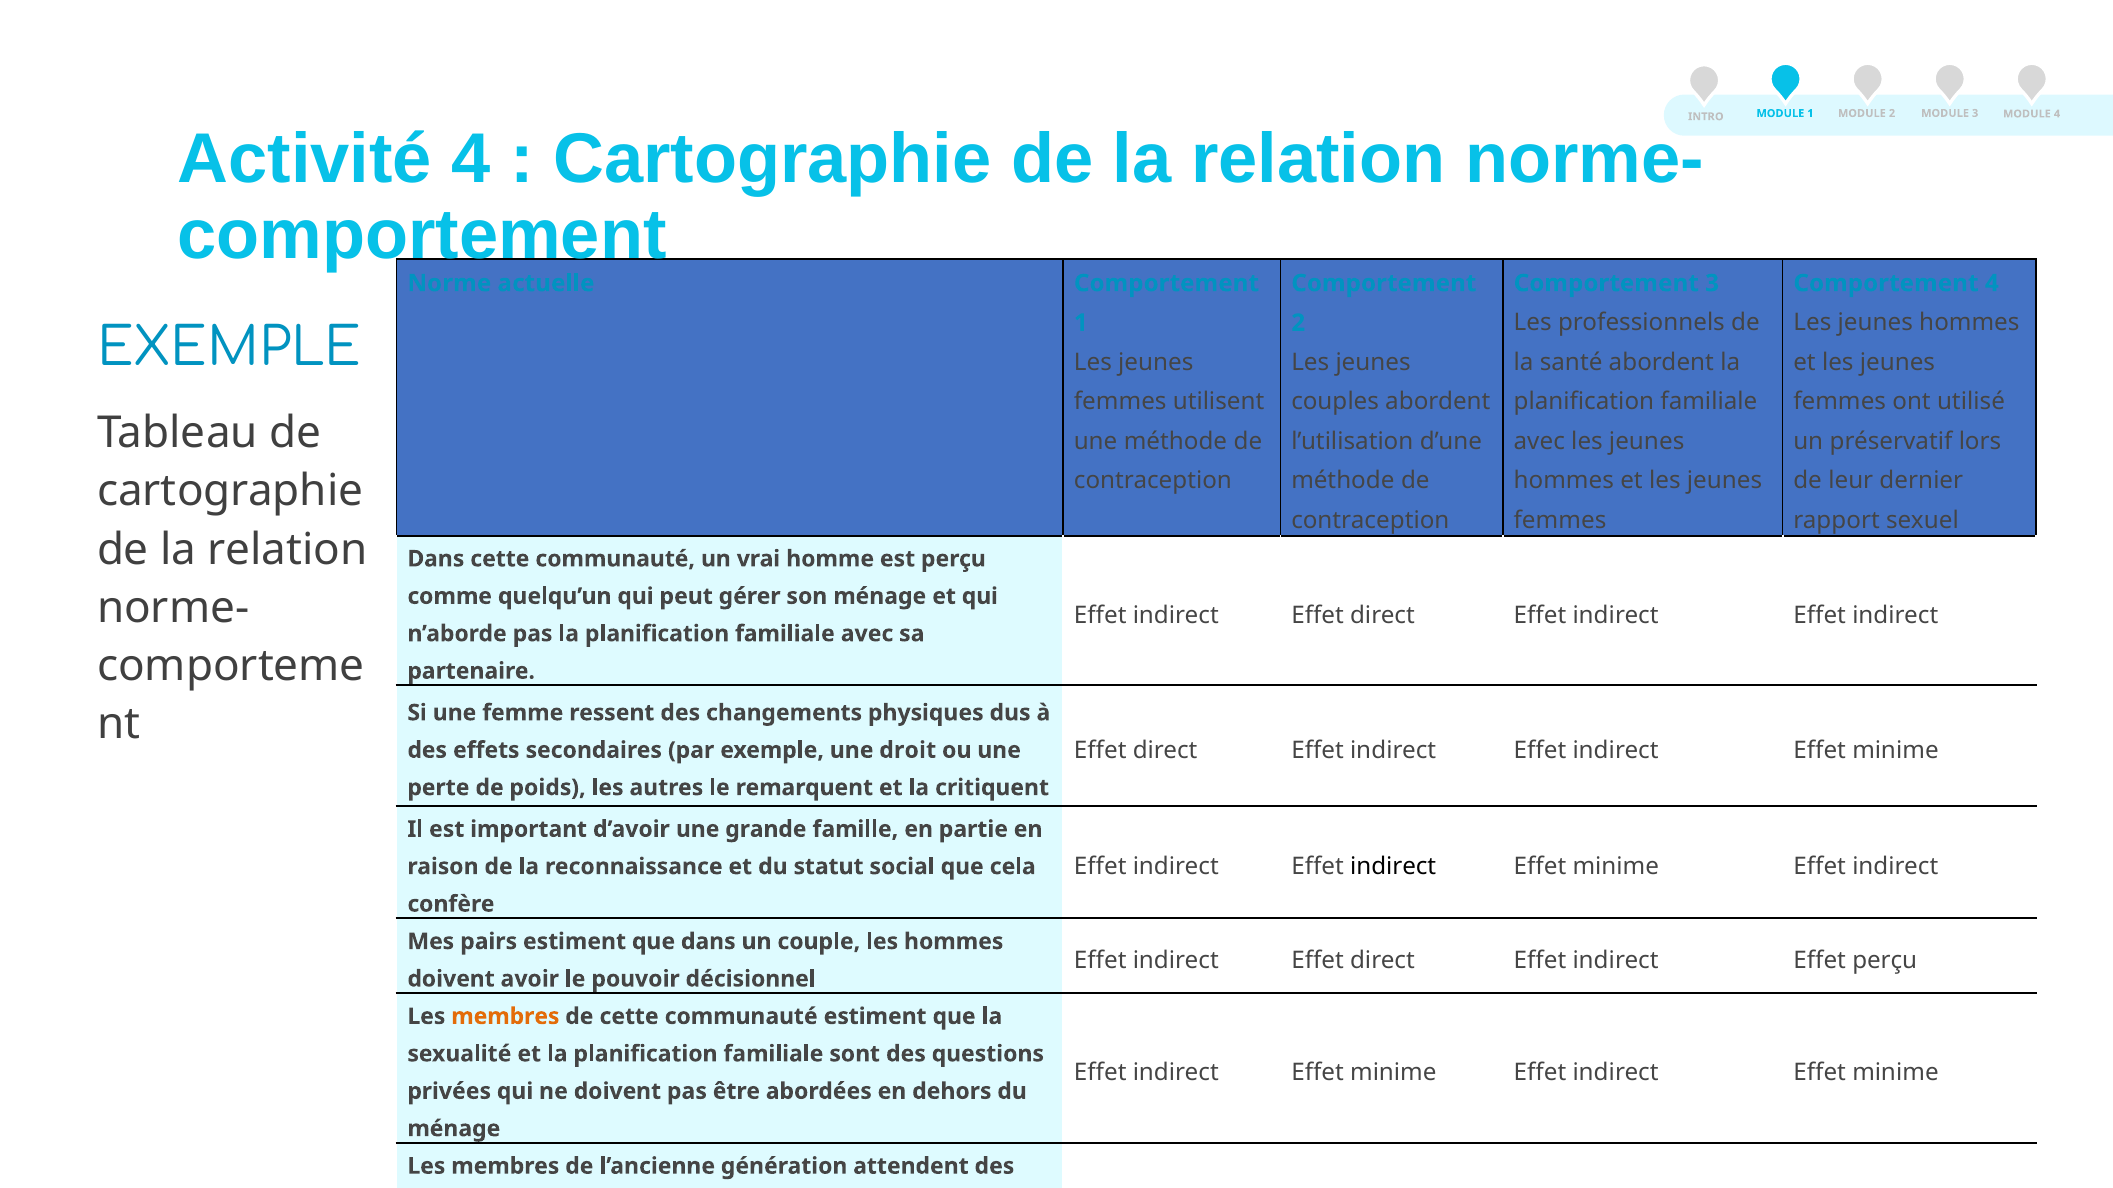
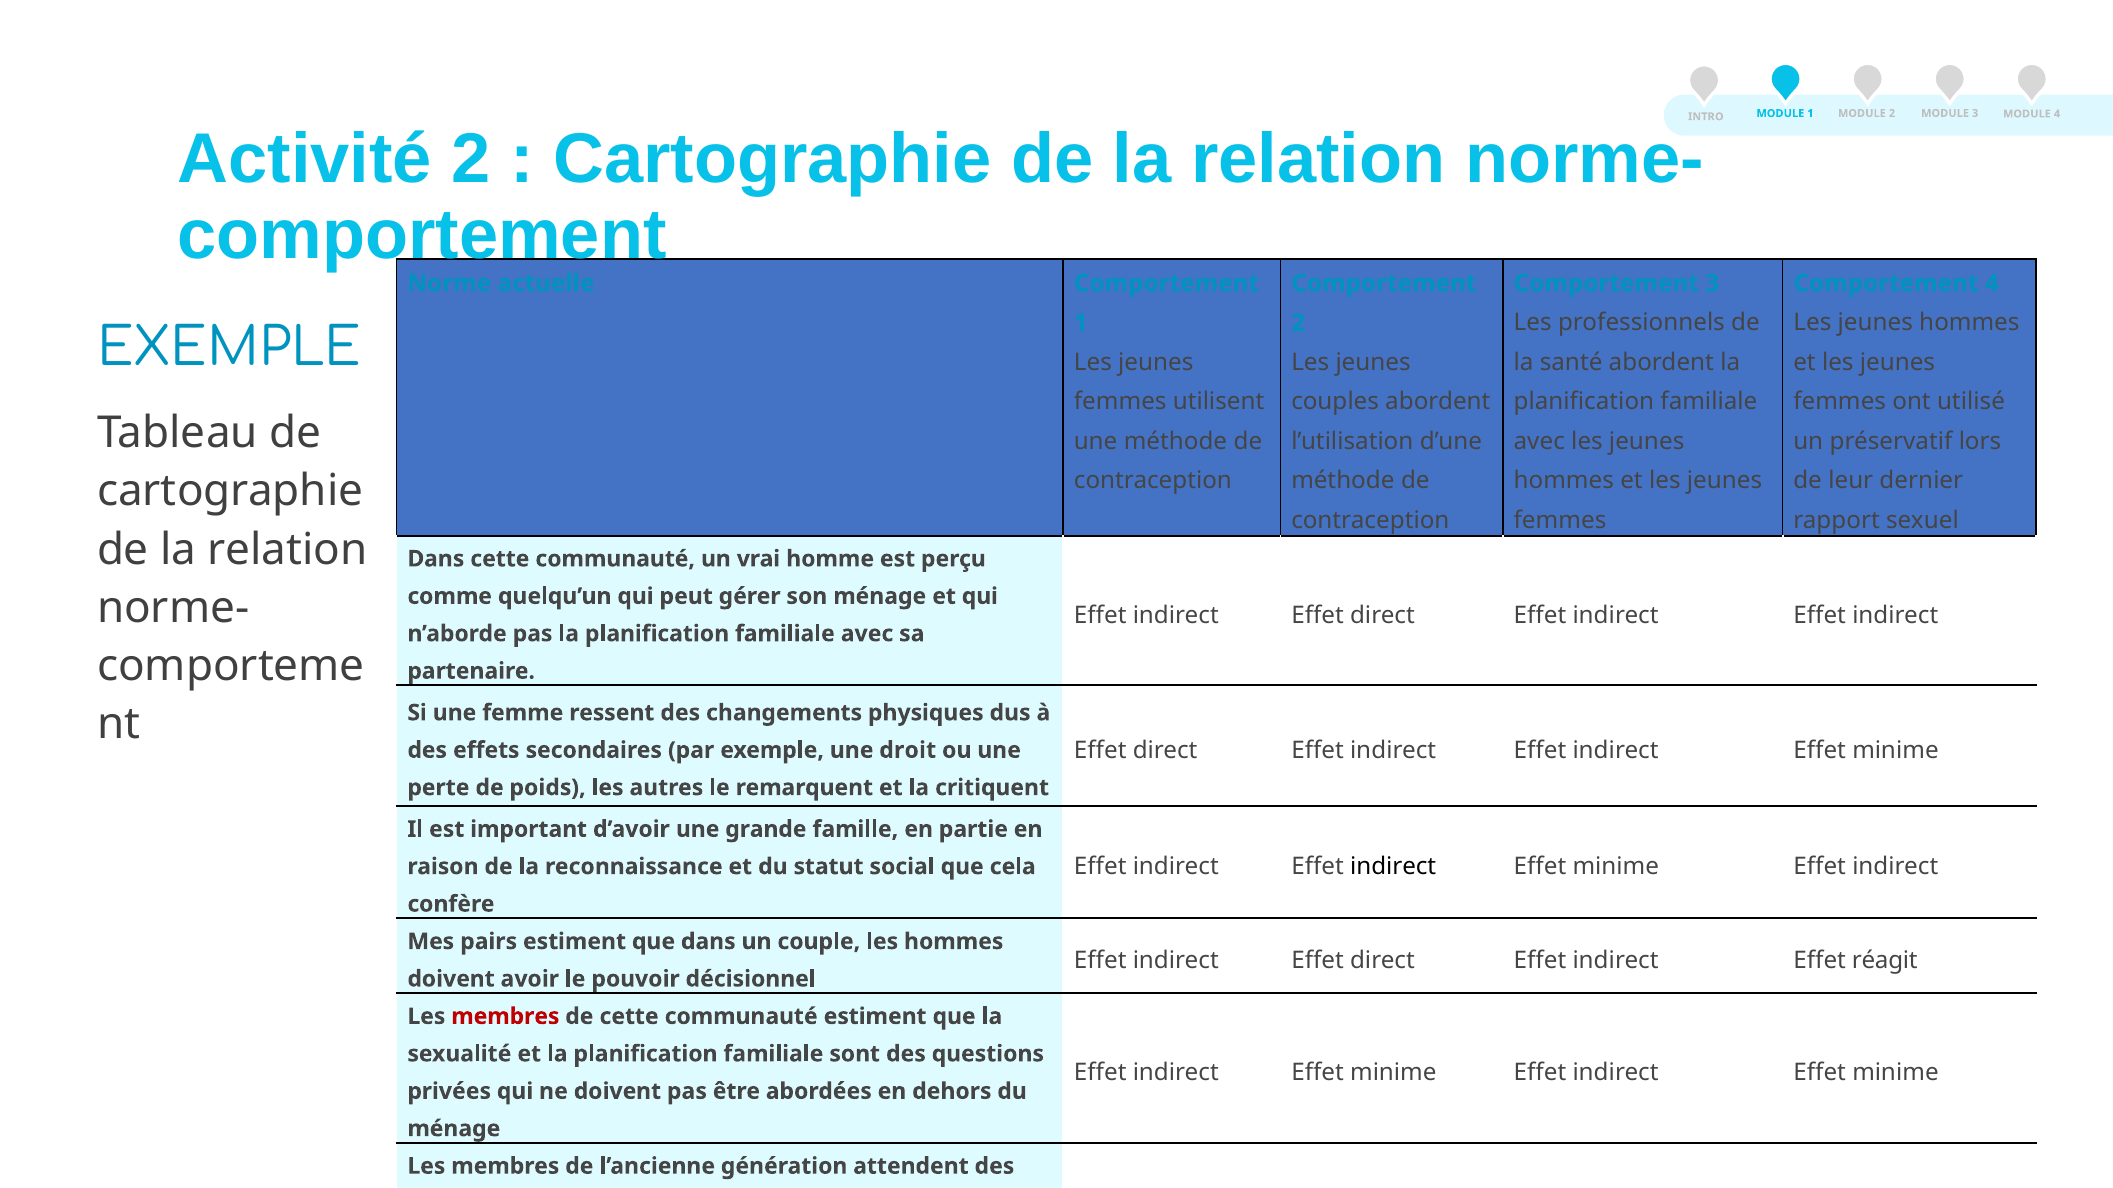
Activité 4: 4 -> 2 (471, 160)
Effet perçu: perçu -> réagit (1885, 961)
membres colour: orange -> red (505, 1017)
